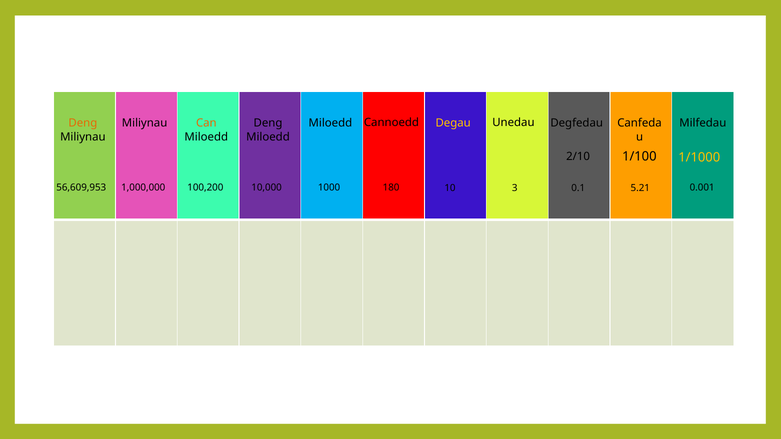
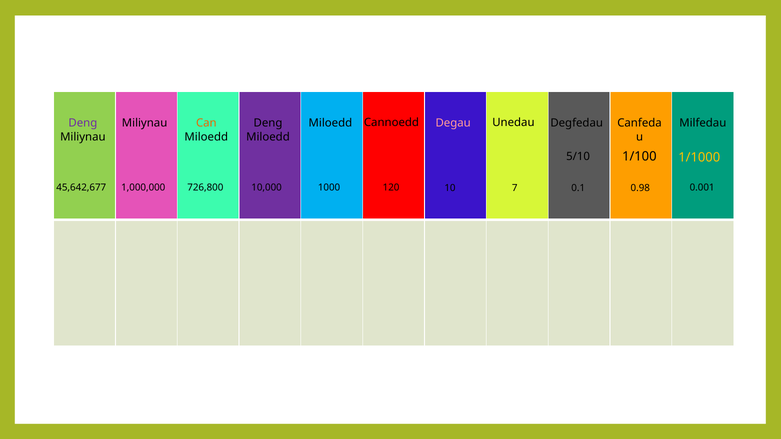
Deng colour: orange -> purple (83, 123)
Degau colour: yellow -> pink (453, 123)
2/10: 2/10 -> 5/10 (578, 157)
180: 180 -> 120 (391, 188)
3: 3 -> 7 (515, 188)
5.21: 5.21 -> 0.98 (640, 188)
56,609,953: 56,609,953 -> 45,642,677 (81, 188)
100,200: 100,200 -> 726,800 (205, 188)
